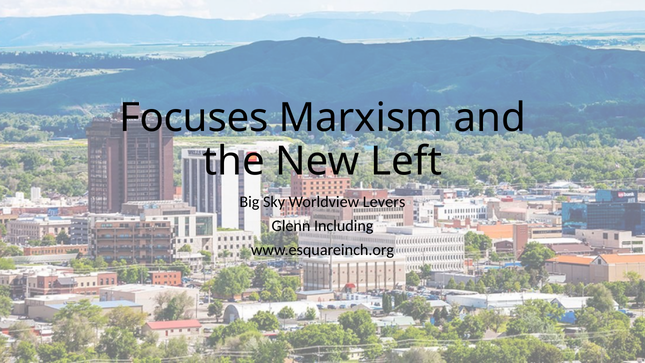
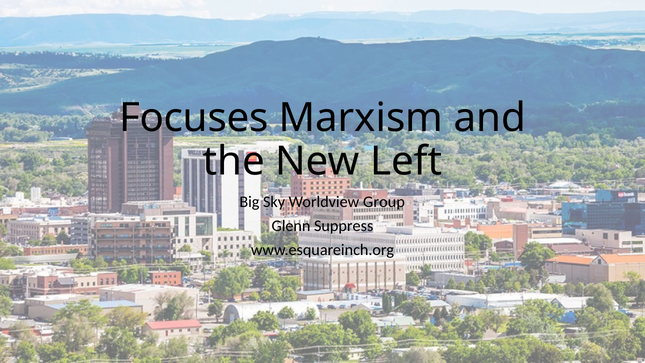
Levers: Levers -> Group (384, 202)
Including: Including -> Suppress (344, 226)
